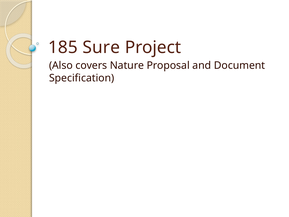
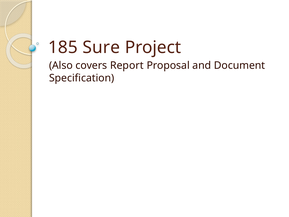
Nature: Nature -> Report (127, 65)
